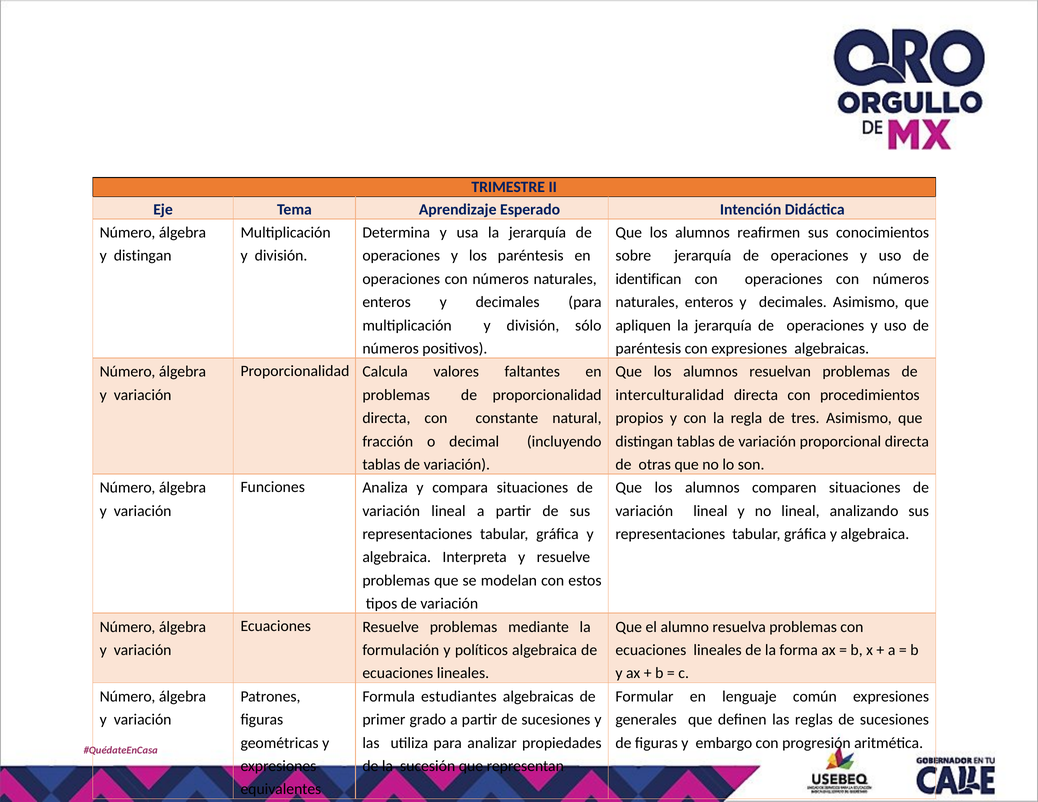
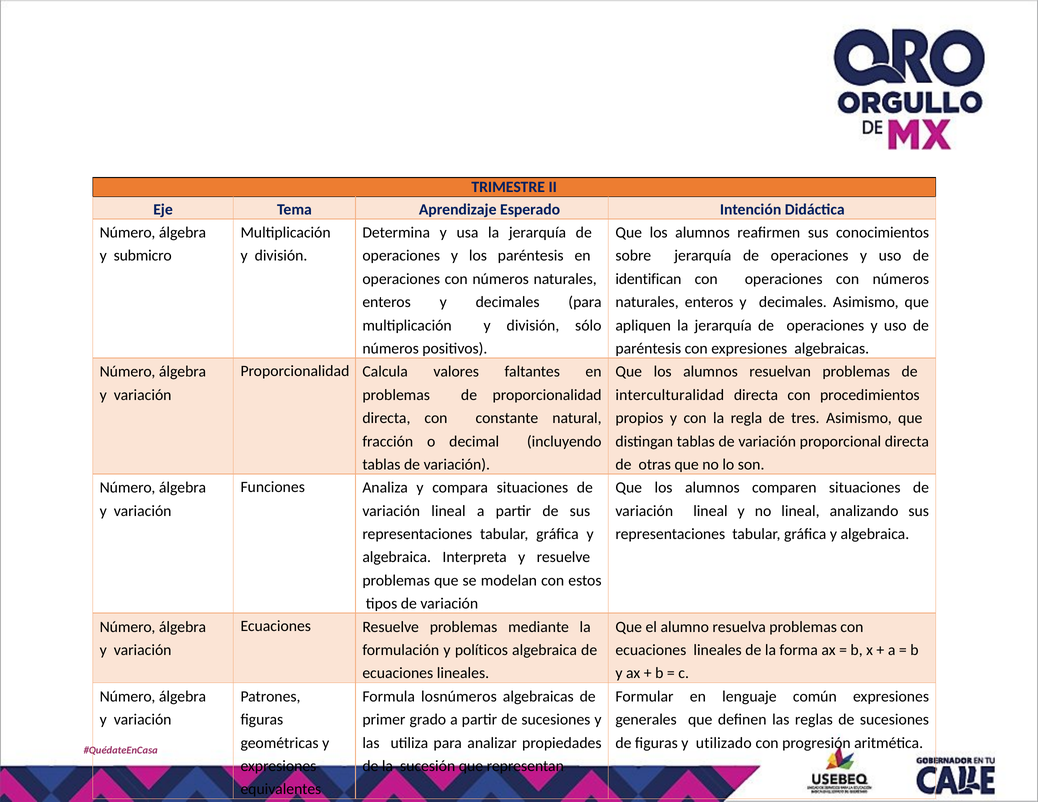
y distingan: distingan -> submicro (143, 256)
estudiantes: estudiantes -> losnúmeros (459, 697)
embargo: embargo -> utilizado (724, 743)
